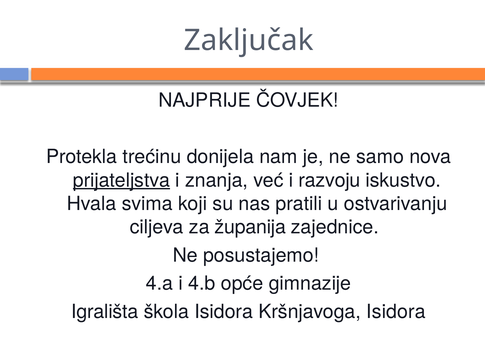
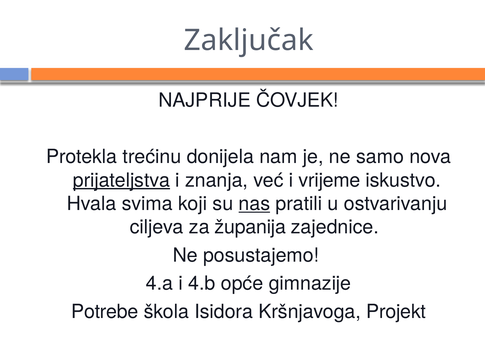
razvoju: razvoju -> vrijeme (330, 180)
nas underline: none -> present (254, 204)
Igrališta: Igrališta -> Potrebe (105, 312)
Kršnjavoga Isidora: Isidora -> Projekt (396, 312)
